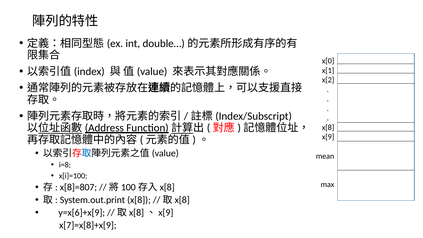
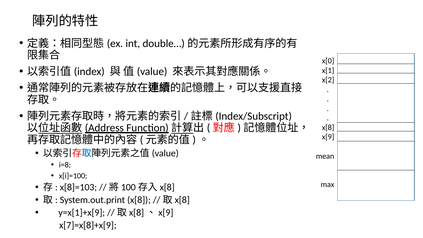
x[8]=807: x[8]=807 -> x[8]=103 (78, 187)
y=x[6]+x[9: y=x[6]+x[9 -> y=x[1]+x[9 (82, 213)
